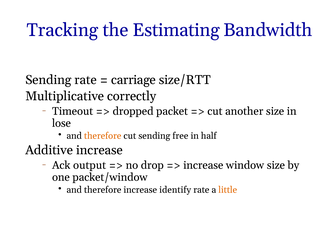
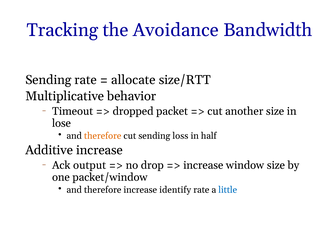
Estimating: Estimating -> Avoidance (176, 30)
carriage: carriage -> allocate (133, 80)
correctly: correctly -> behavior (132, 96)
free: free -> loss (180, 136)
little colour: orange -> blue (228, 190)
